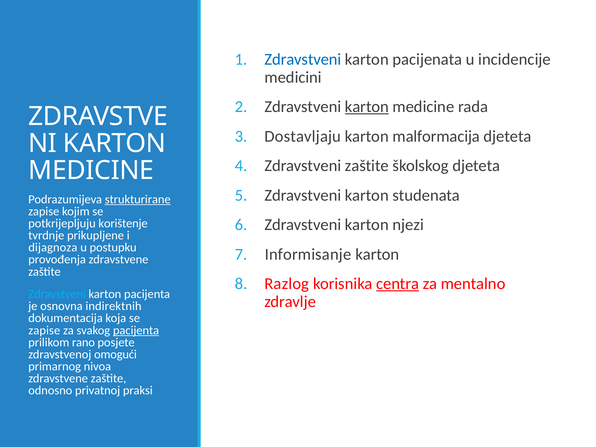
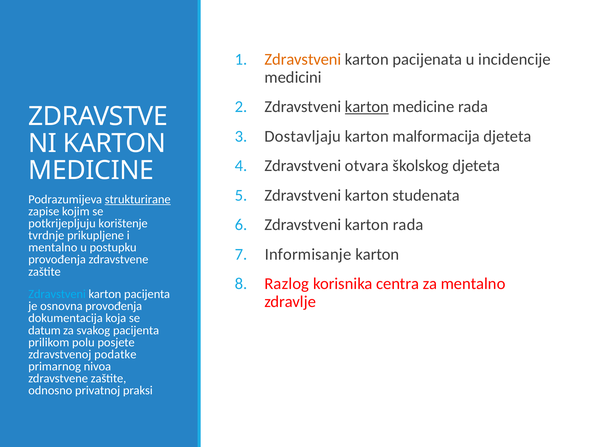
Zdravstveni colour: blue -> orange (303, 60)
Zdravstveni zaštite: zaštite -> otvara (367, 166)
karton njezi: njezi -> rada (408, 225)
dijagnoza: dijagnoza -> mentalno (53, 247)
centra underline: present -> none (398, 284)
osnovna indirektnih: indirektnih -> provođenja (114, 306)
zapise: zapise -> datum (44, 330)
pacijenta underline: present -> none (136, 330)
rano: rano -> polu (83, 342)
omogući: omogući -> podatke (115, 354)
